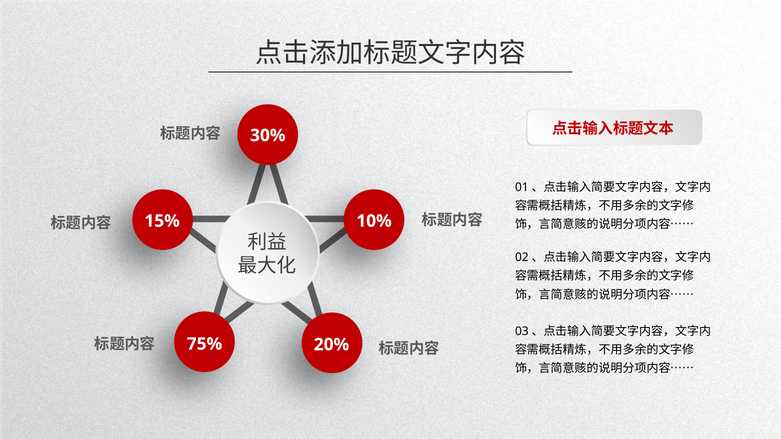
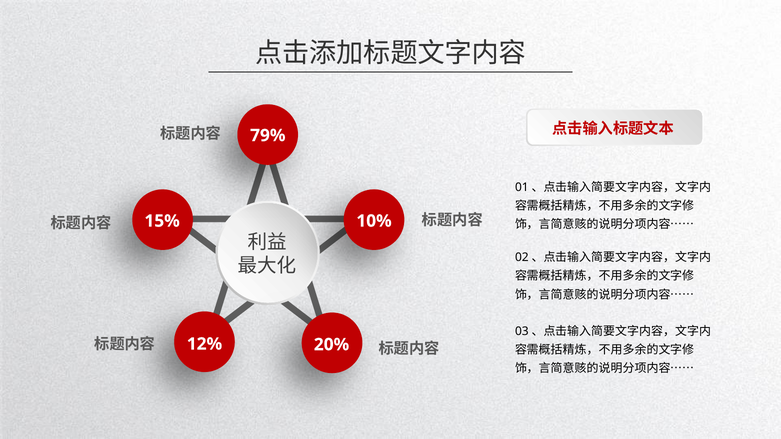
30%: 30% -> 79% (268, 136)
75%: 75% -> 12% (204, 344)
